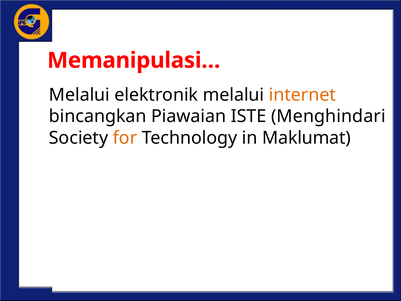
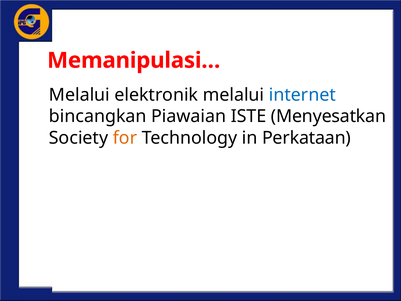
internet colour: orange -> blue (302, 95)
Menghindari: Menghindari -> Menyesatkan (329, 116)
Maklumat: Maklumat -> Perkataan (306, 138)
